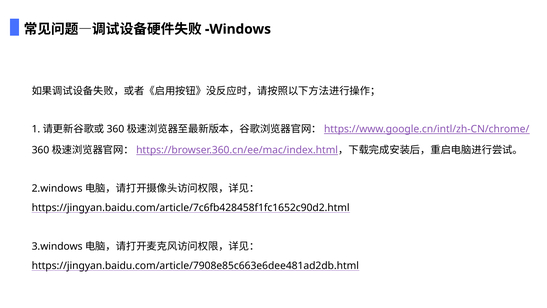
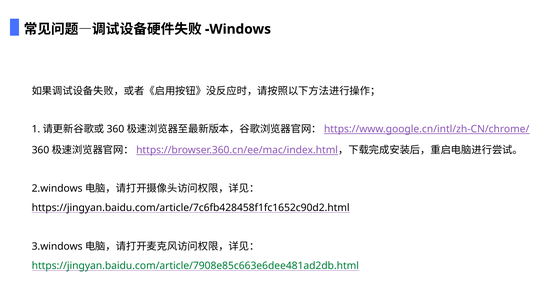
https://jingyan.baidu.com/article/7908e85c663e6dee481ad2db.html colour: black -> green (195, 266)
